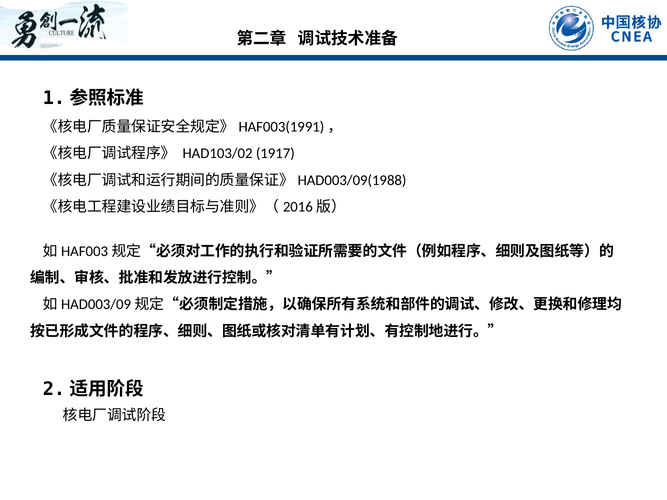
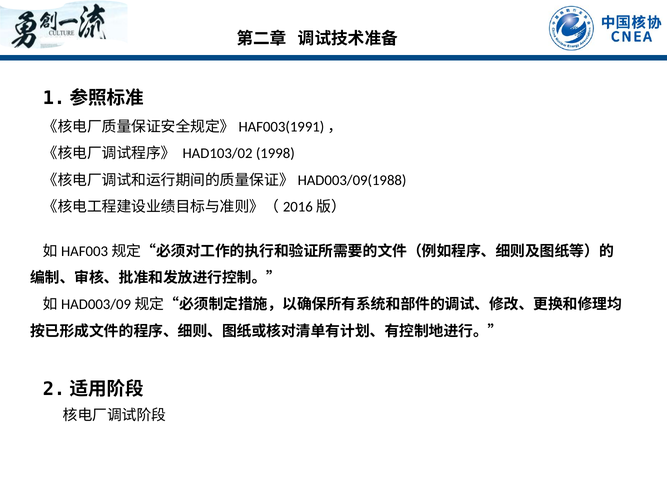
1917: 1917 -> 1998 (275, 154)
